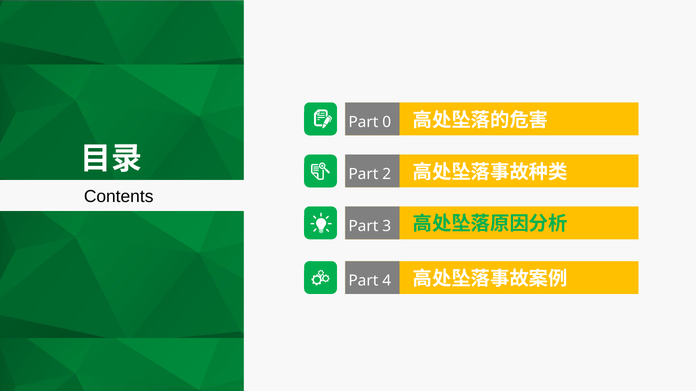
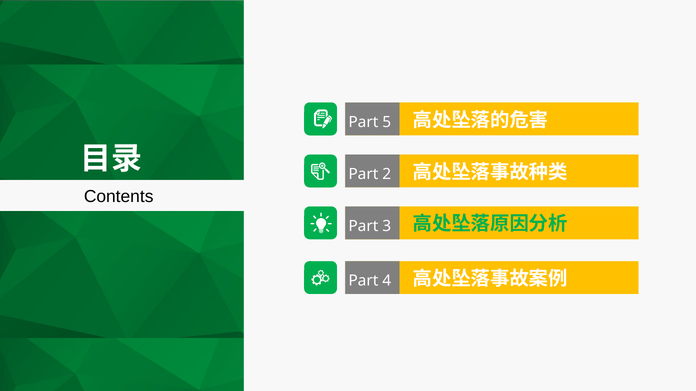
0: 0 -> 5 (387, 122)
